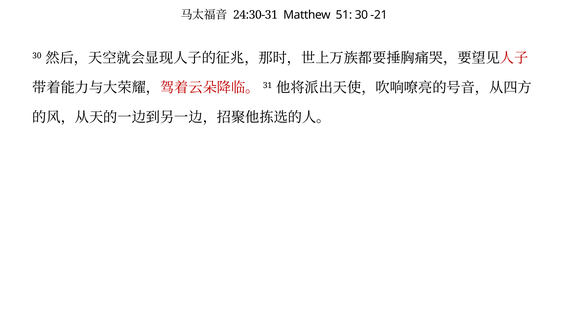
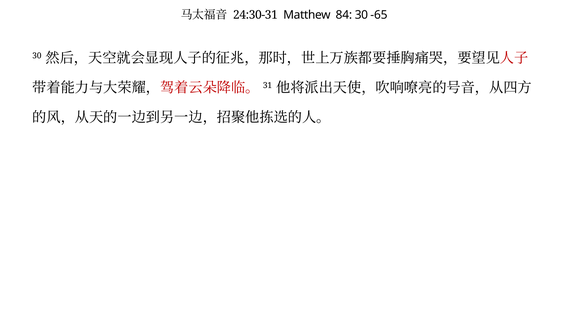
51: 51 -> 84 (344, 15)
-21: -21 -> -65 (379, 15)
